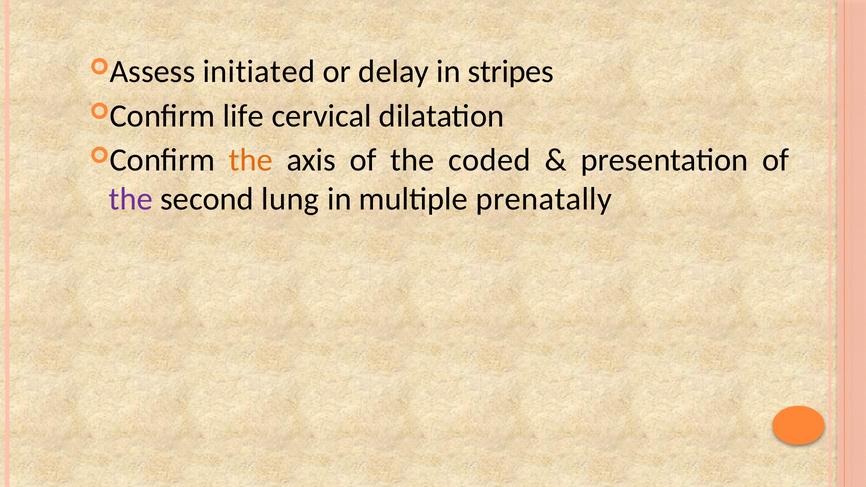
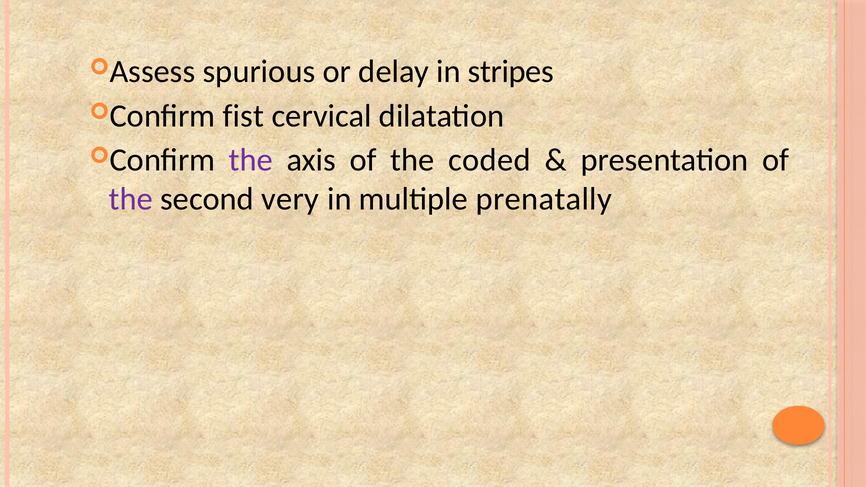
initiated: initiated -> spurious (259, 72)
life: life -> fist (243, 116)
the colour: orange -> purple (251, 160)
lung: lung -> very (290, 199)
